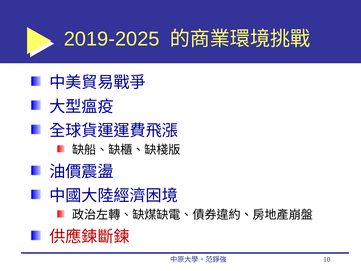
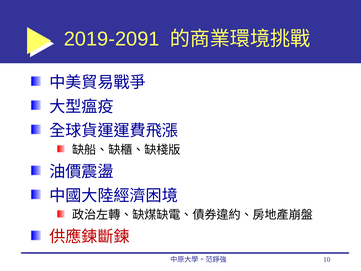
2019-2025: 2019-2025 -> 2019-2091 (112, 39)
